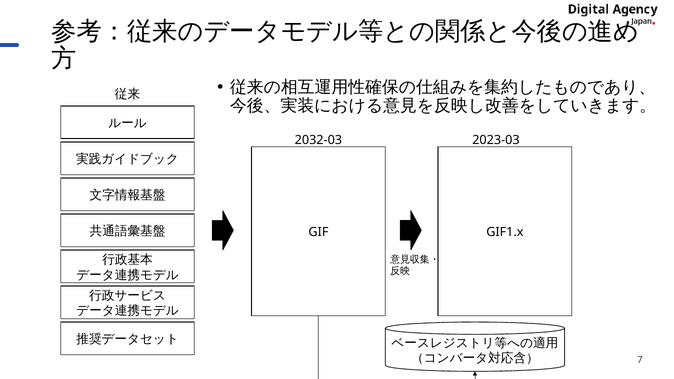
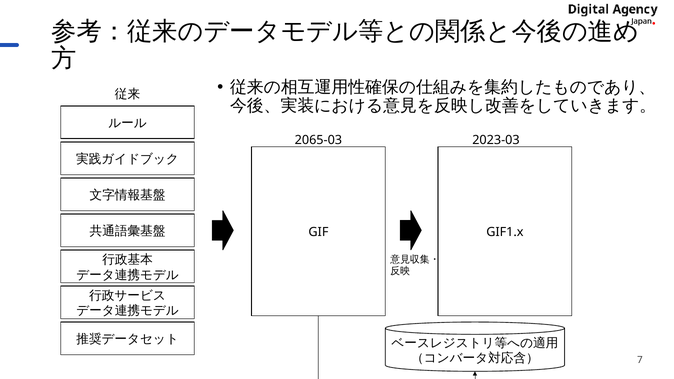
2032-03: 2032-03 -> 2065-03 (318, 140)
